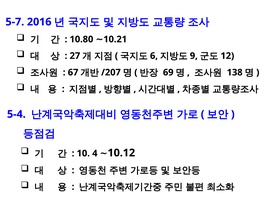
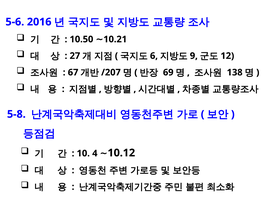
5-7: 5-7 -> 5-6 (15, 22)
10.80: 10.80 -> 10.50 (81, 39)
5-4: 5-4 -> 5-8 (16, 114)
